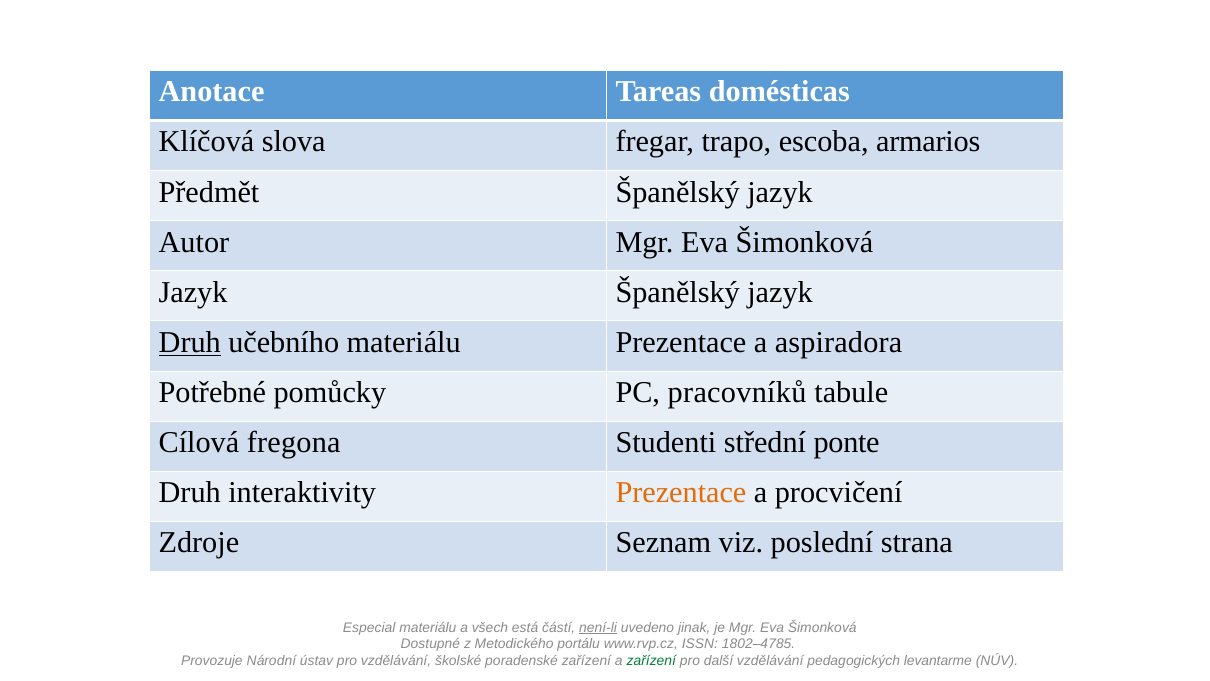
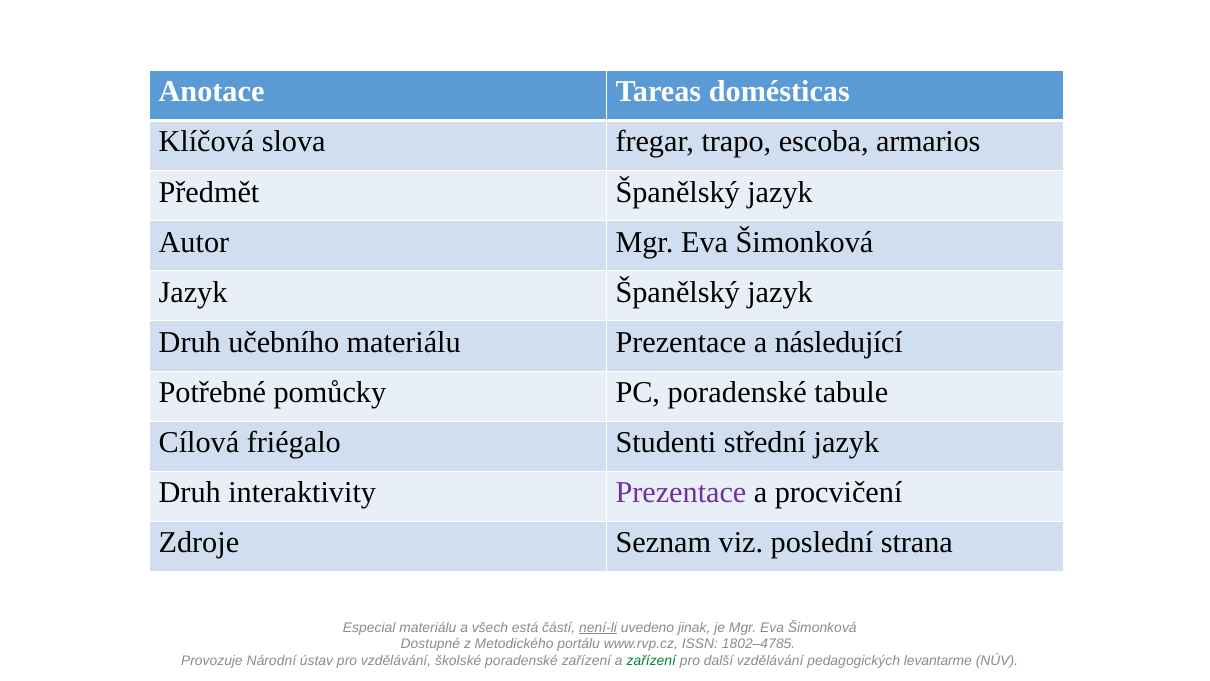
Druh underline: present -> none (190, 342)
aspiradora: aspiradora -> následující (839, 342)
PC pracovníků: pracovníků -> poradenské (737, 392)
fregona: fregona -> friégalo (294, 442)
střední ponte: ponte -> jazyk (846, 442)
Prezentace colour: orange -> purple (681, 493)
